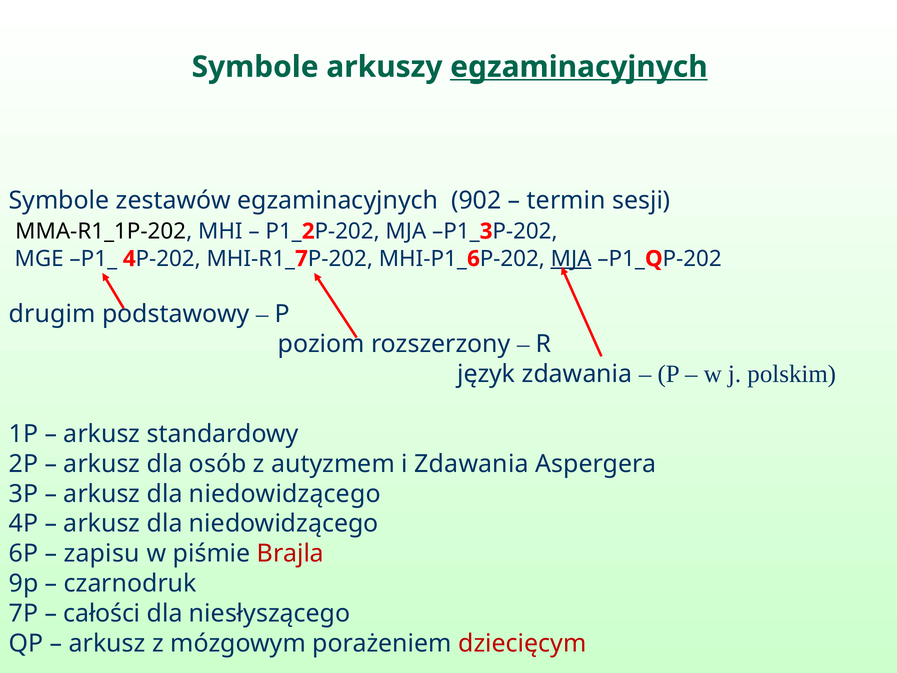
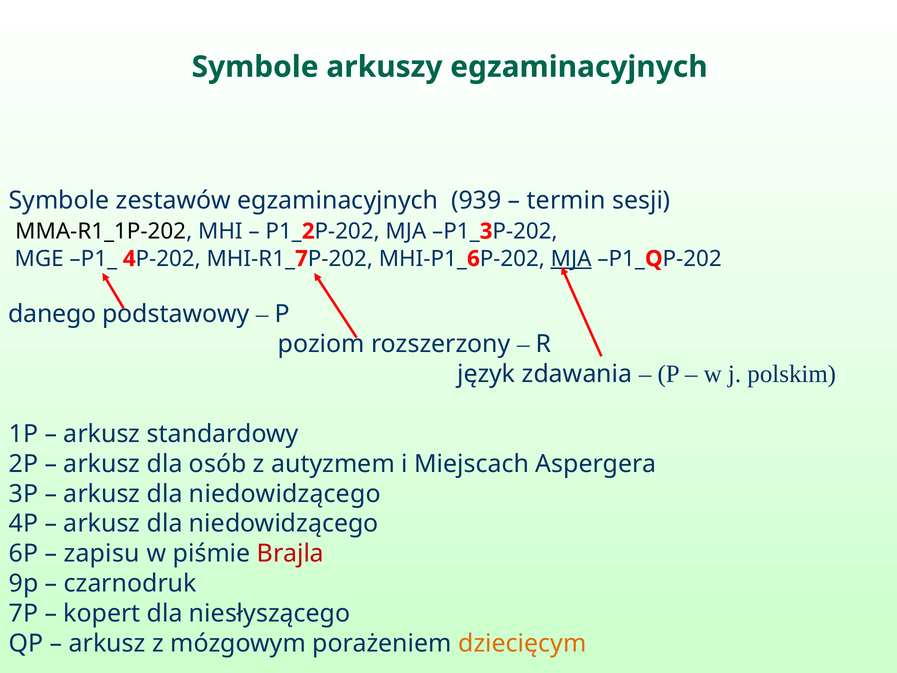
egzaminacyjnych underline: present -> none (579, 67)
902: 902 -> 939 (476, 200)
drugim: drugim -> danego (52, 314)
i Zdawania: Zdawania -> Miejscach (472, 464)
całości: całości -> kopert (102, 613)
dziecięcym colour: red -> orange (522, 643)
